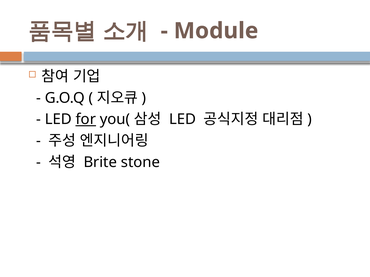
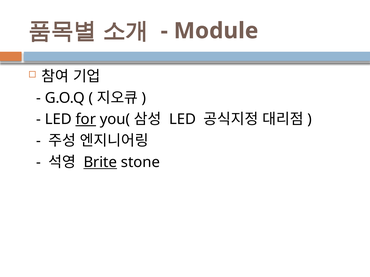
Brite underline: none -> present (100, 163)
